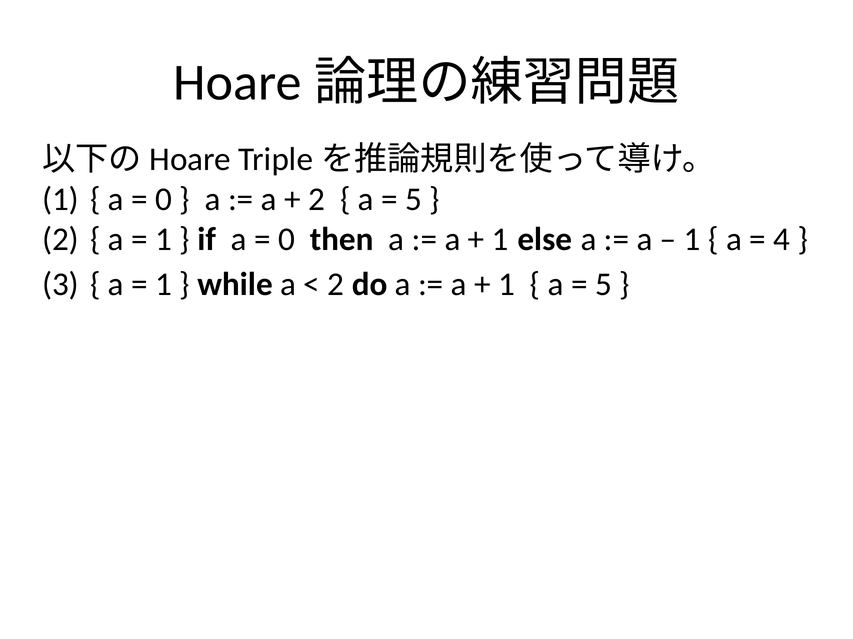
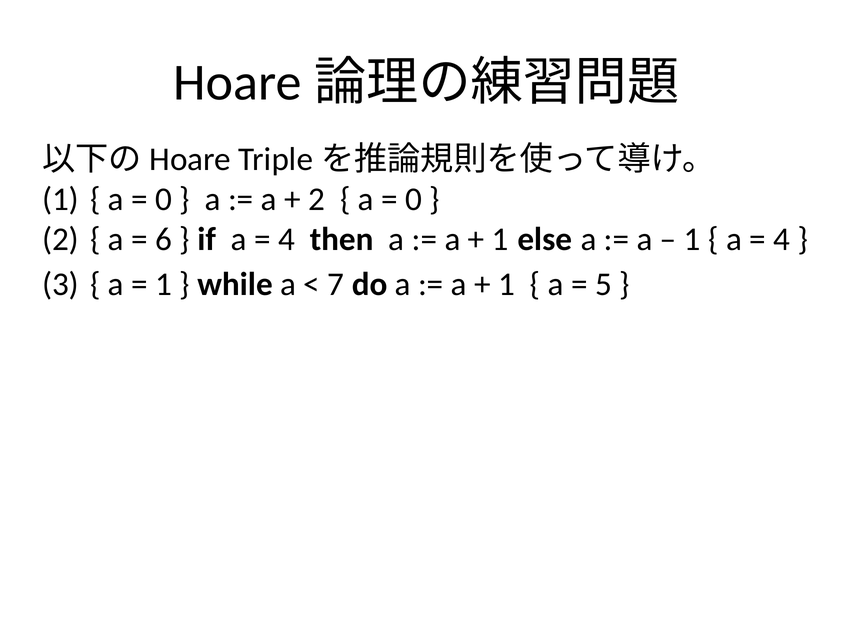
5: 5 -> 0 (414, 200)
1: 1 -> 6 (164, 239)
0: 0 -> 4 (286, 239)
2: 2 -> 7 (336, 285)
